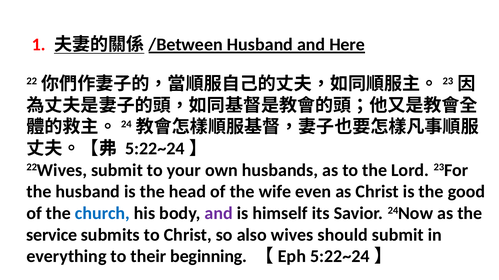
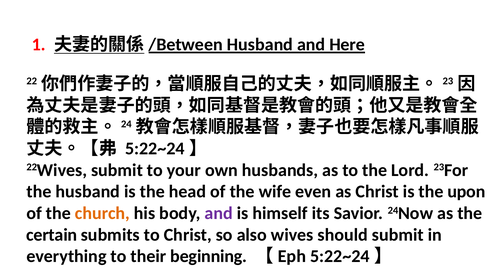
good: good -> upon (466, 192)
church colour: blue -> orange (102, 214)
service: service -> certain (52, 235)
